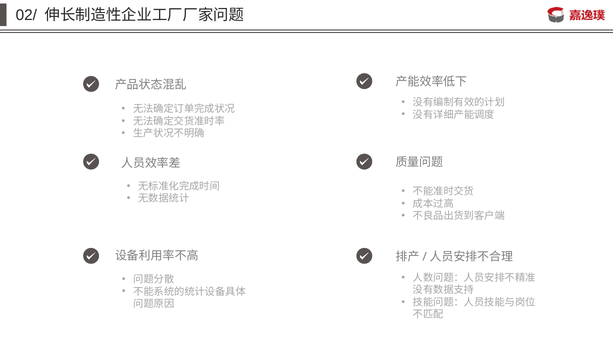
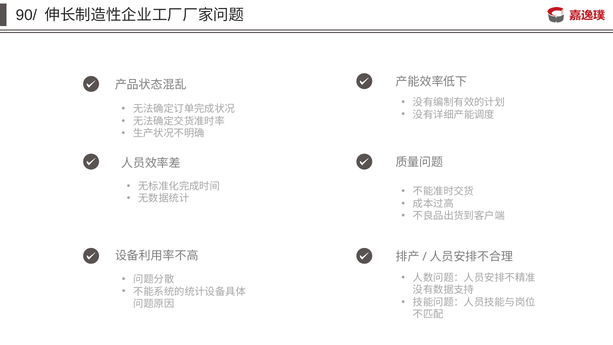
02/: 02/ -> 90/ (26, 15)
